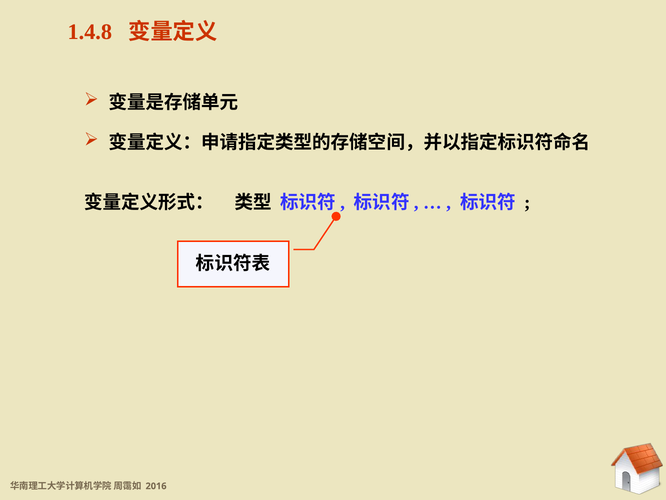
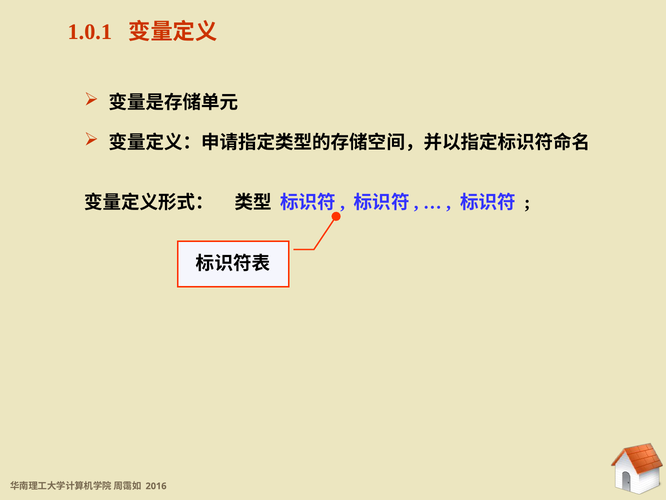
1.4.8: 1.4.8 -> 1.0.1 (90, 32)
